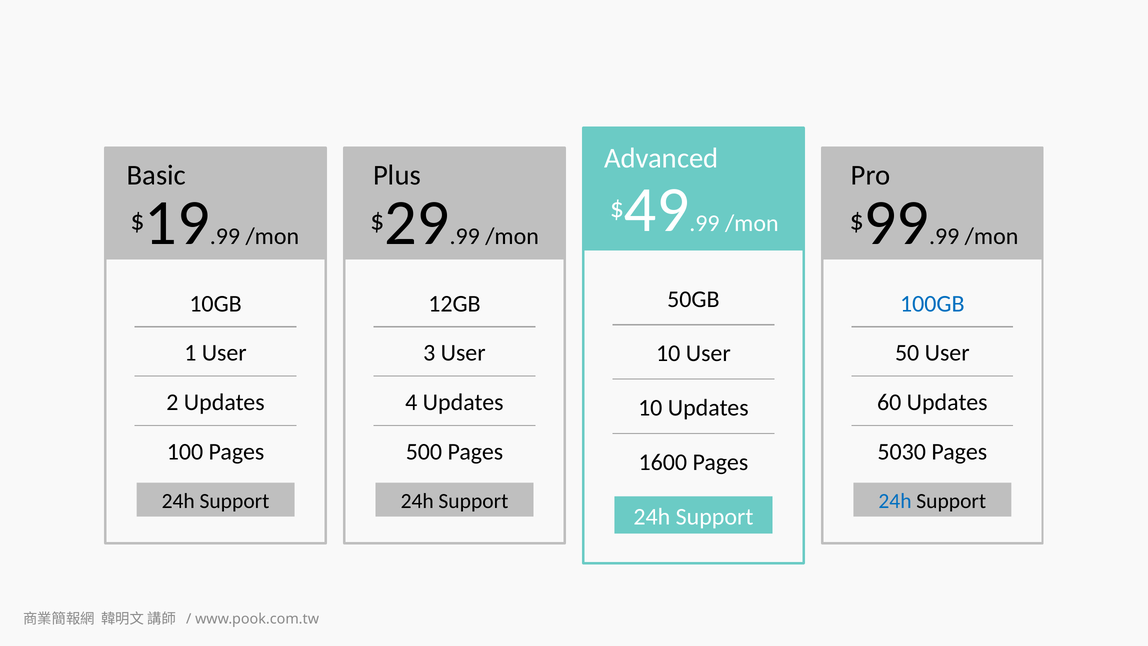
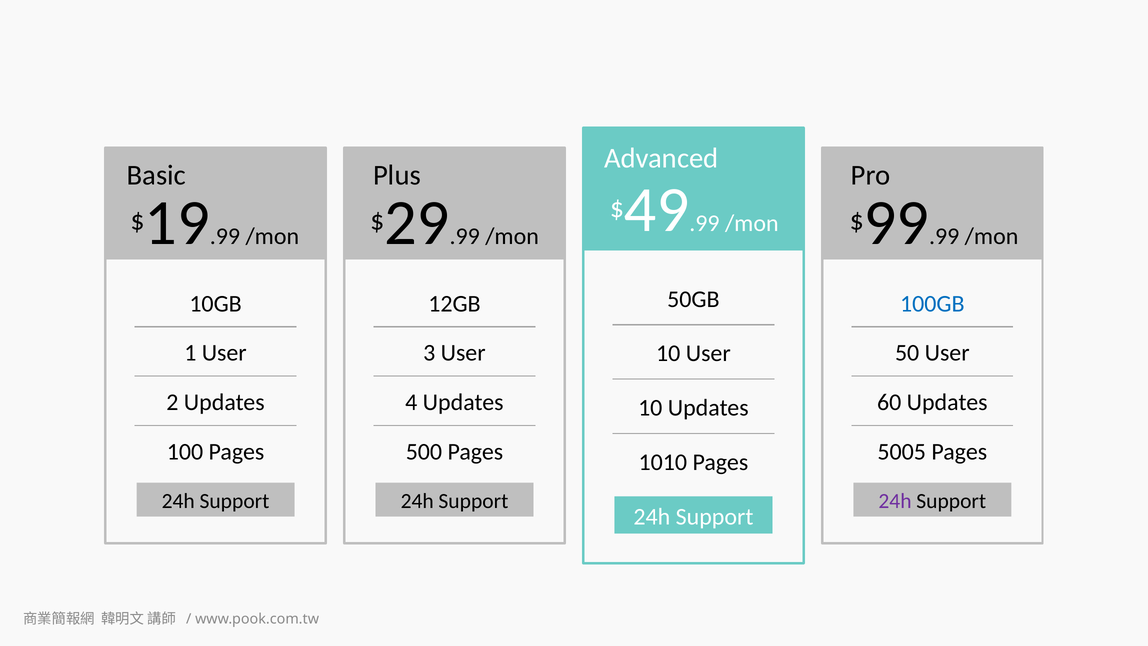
5030: 5030 -> 5005 (902, 452)
1600: 1600 -> 1010 (663, 462)
24h colour: blue -> purple (895, 501)
